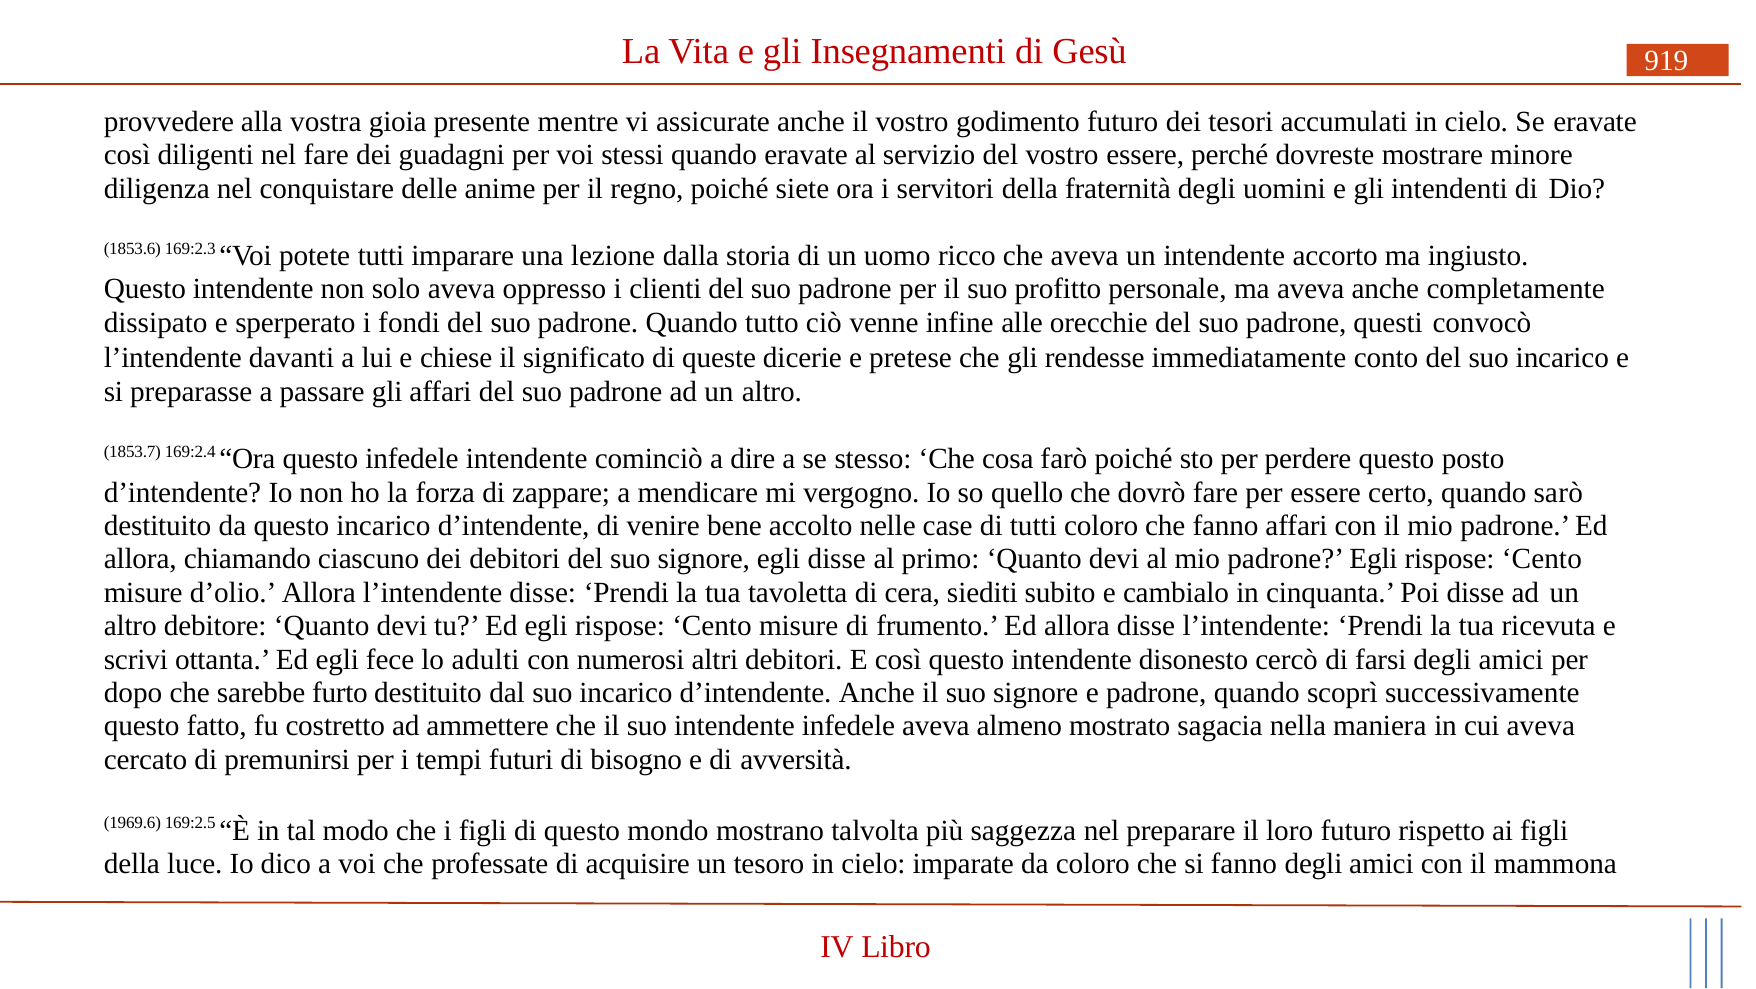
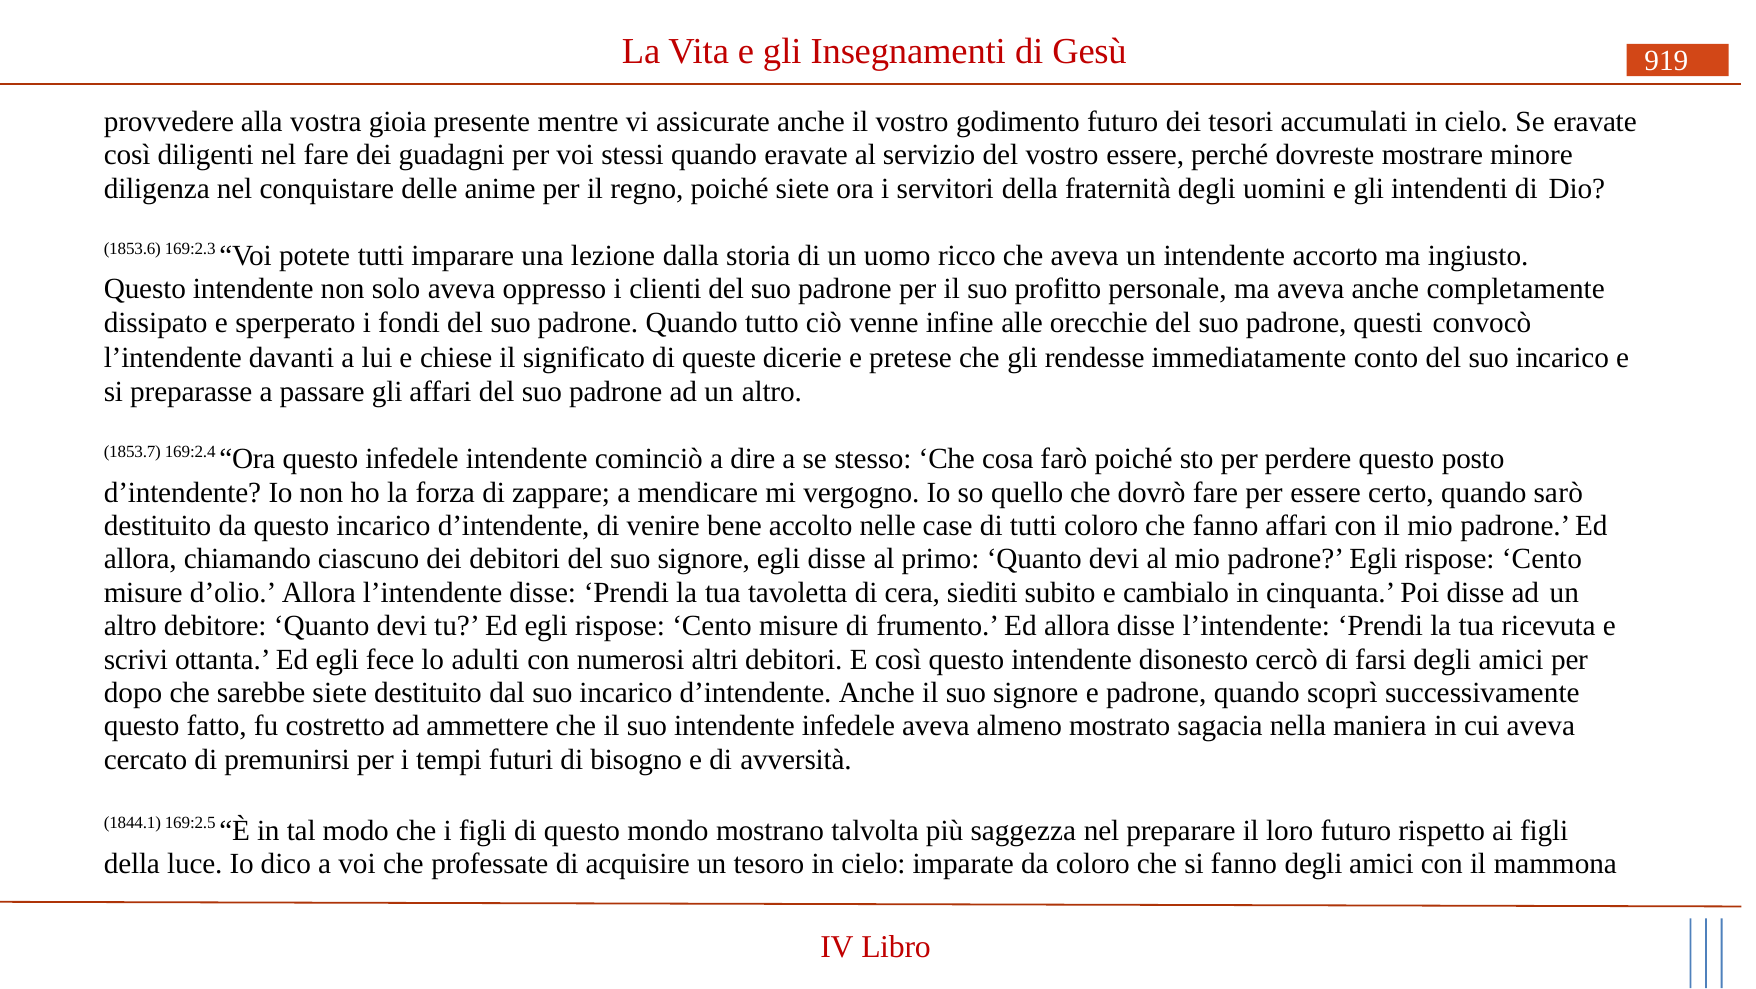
sarebbe furto: furto -> siete (340, 693)
1969.6: 1969.6 -> 1844.1 (132, 823)
